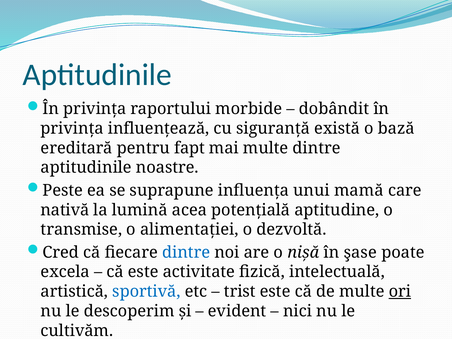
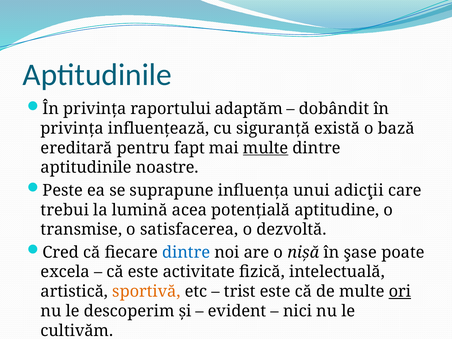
morbide: morbide -> adaptăm (249, 109)
multe underline: none -> present (266, 148)
mamă: mamă -> adicţii (359, 190)
nativă: nativă -> trebui (65, 210)
alimentației: alimentației -> satisfacerea (189, 230)
sportivă colour: blue -> orange (146, 292)
